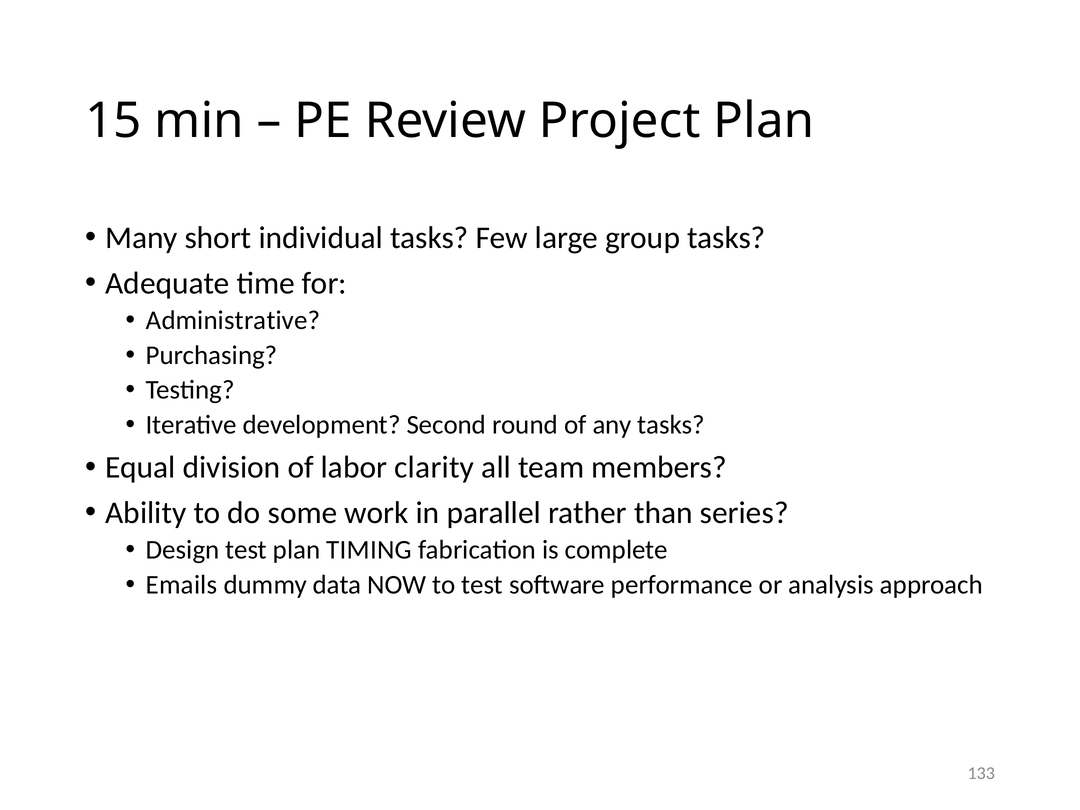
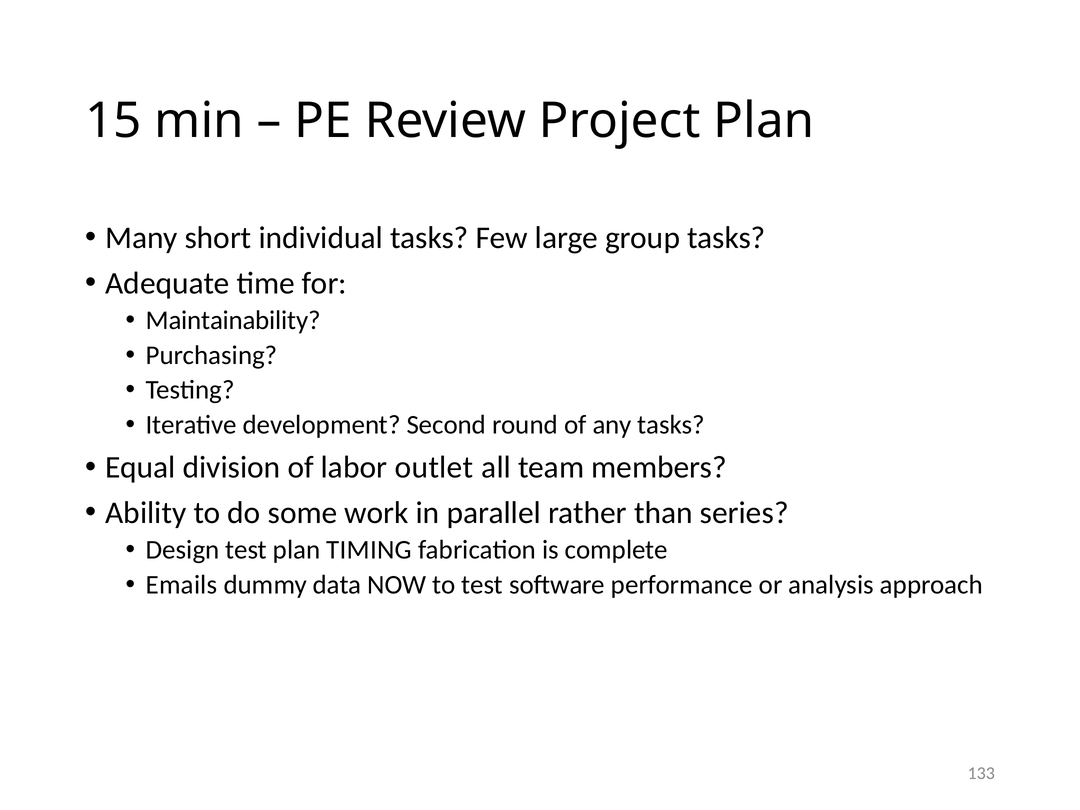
Administrative: Administrative -> Maintainability (233, 320)
clarity: clarity -> outlet (434, 468)
